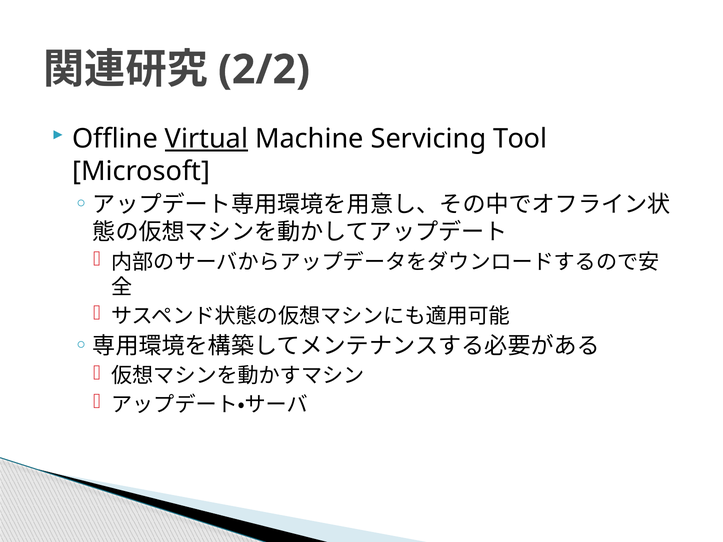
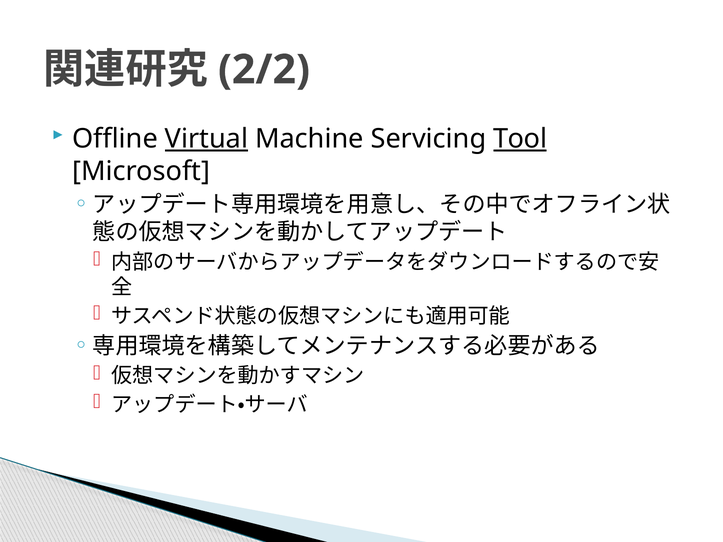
Tool underline: none -> present (520, 139)
